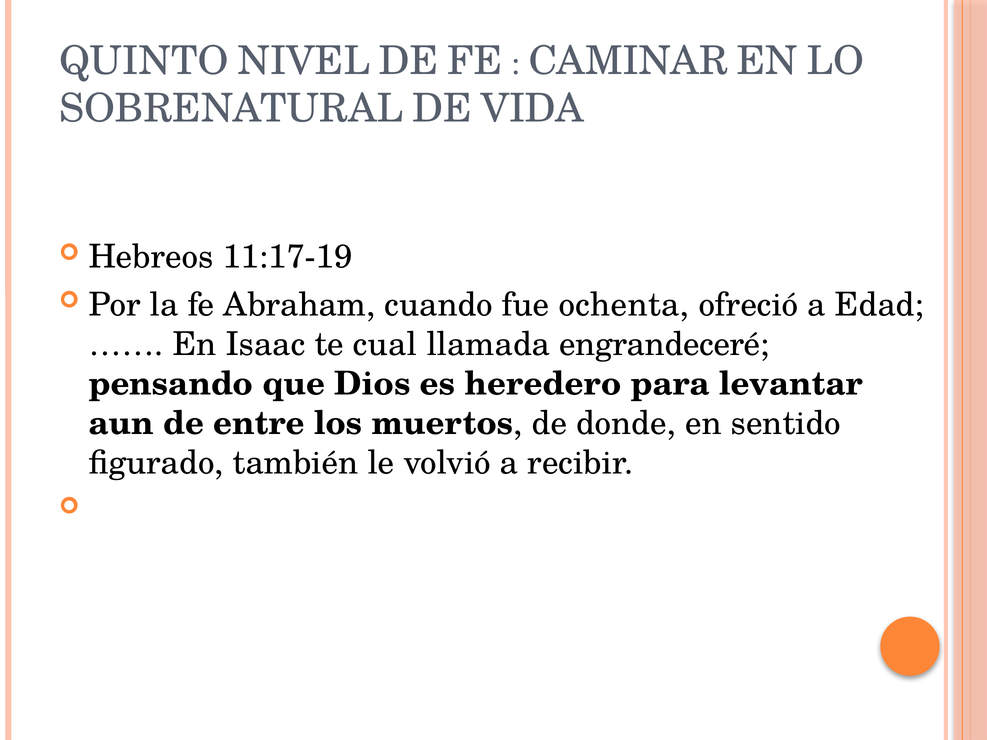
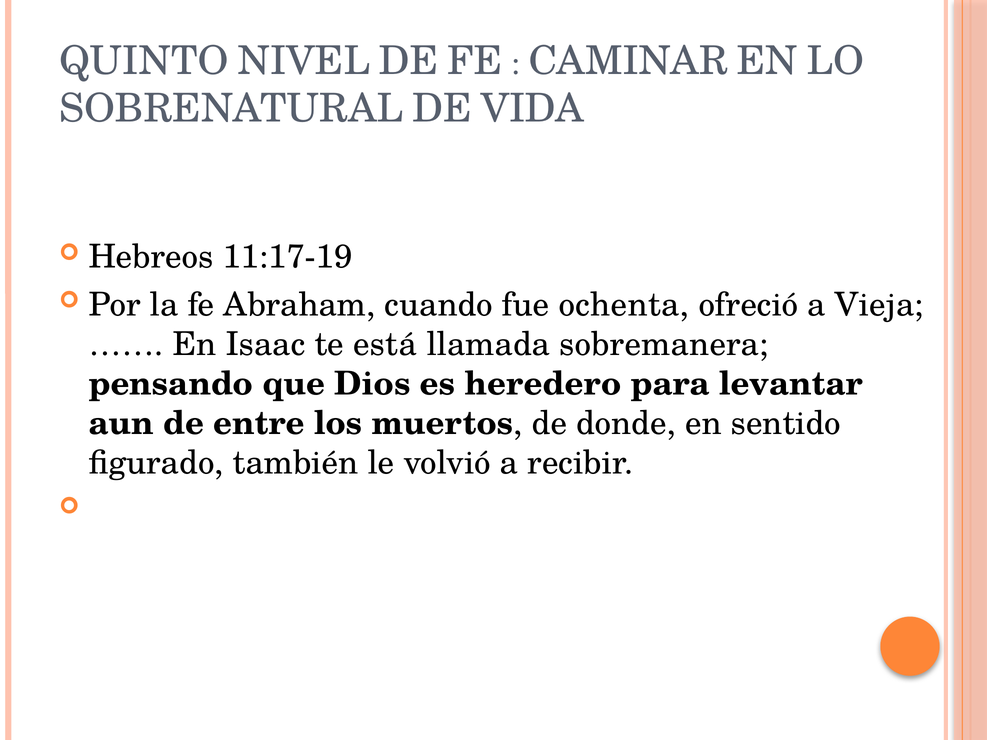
Edad: Edad -> Vieja (879, 305)
cual: cual -> está (385, 344)
engrandeceré: engrandeceré -> sobremanera (664, 344)
